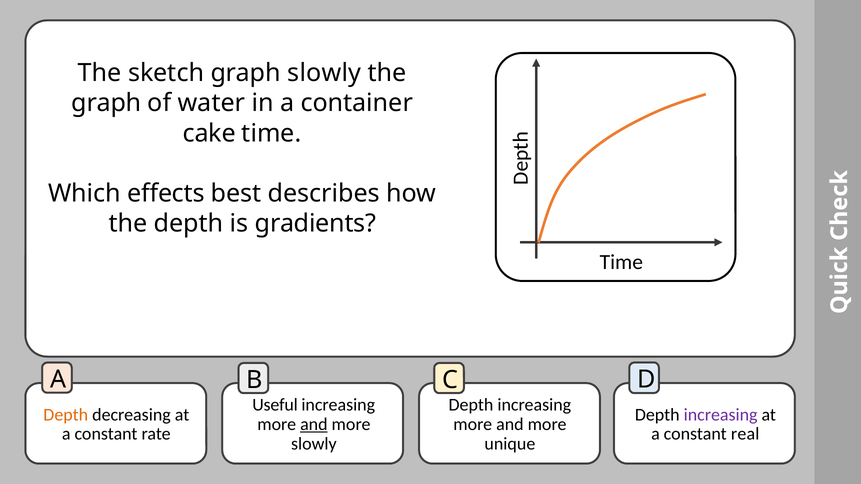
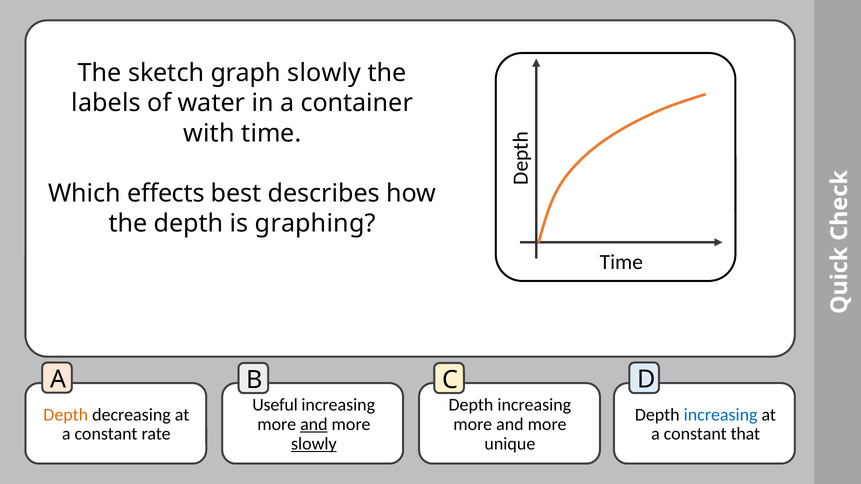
graph: graph -> labels (106, 103)
cake: cake -> with (209, 133)
gradients: gradients -> graphing (315, 224)
increasing colour: purple -> blue (721, 415)
real: real -> that (745, 434)
slowly underline: none -> present (314, 444)
